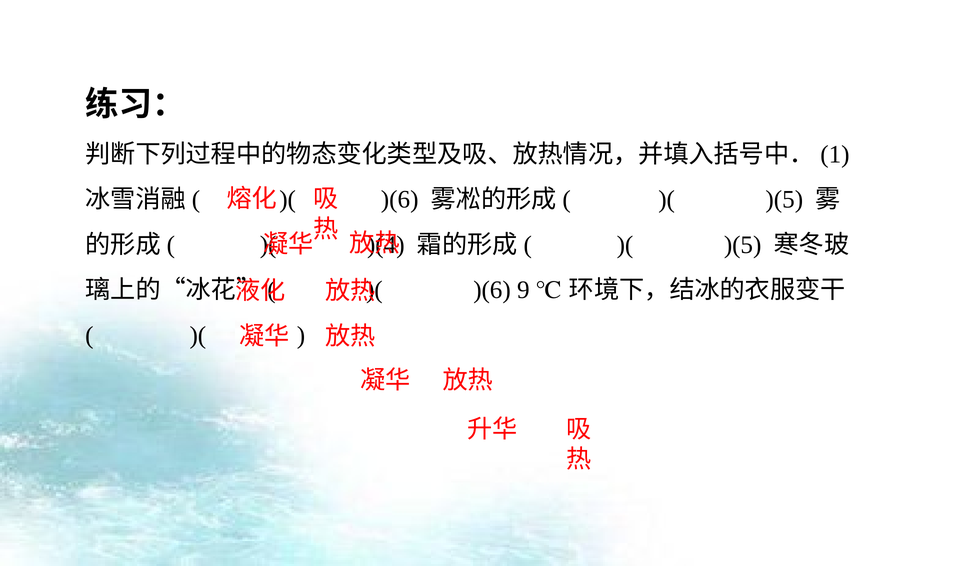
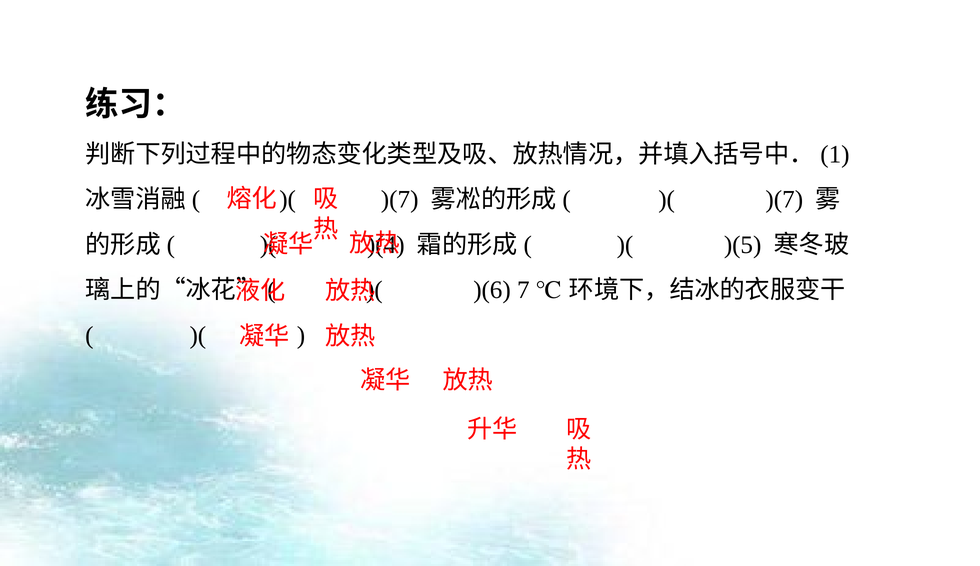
)(6: )(6 -> )(7 (400, 199)
)(5: )(5 -> )(7 (784, 199)
9: 9 -> 7 (523, 290)
